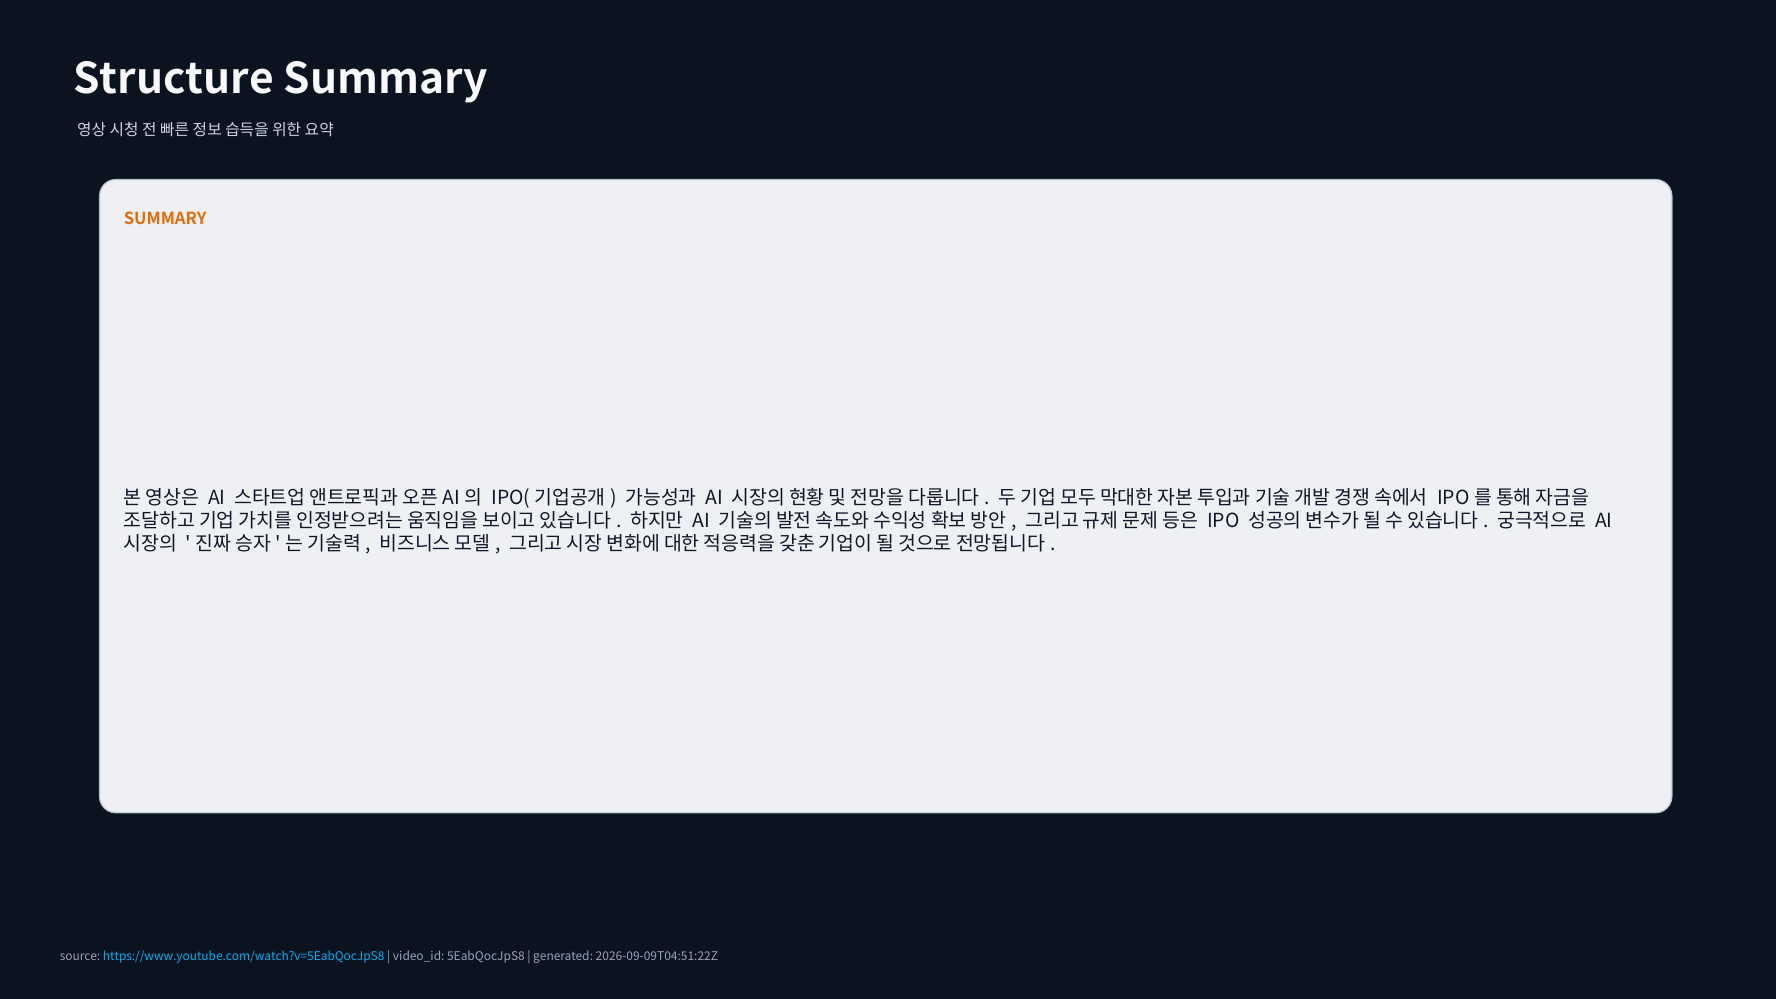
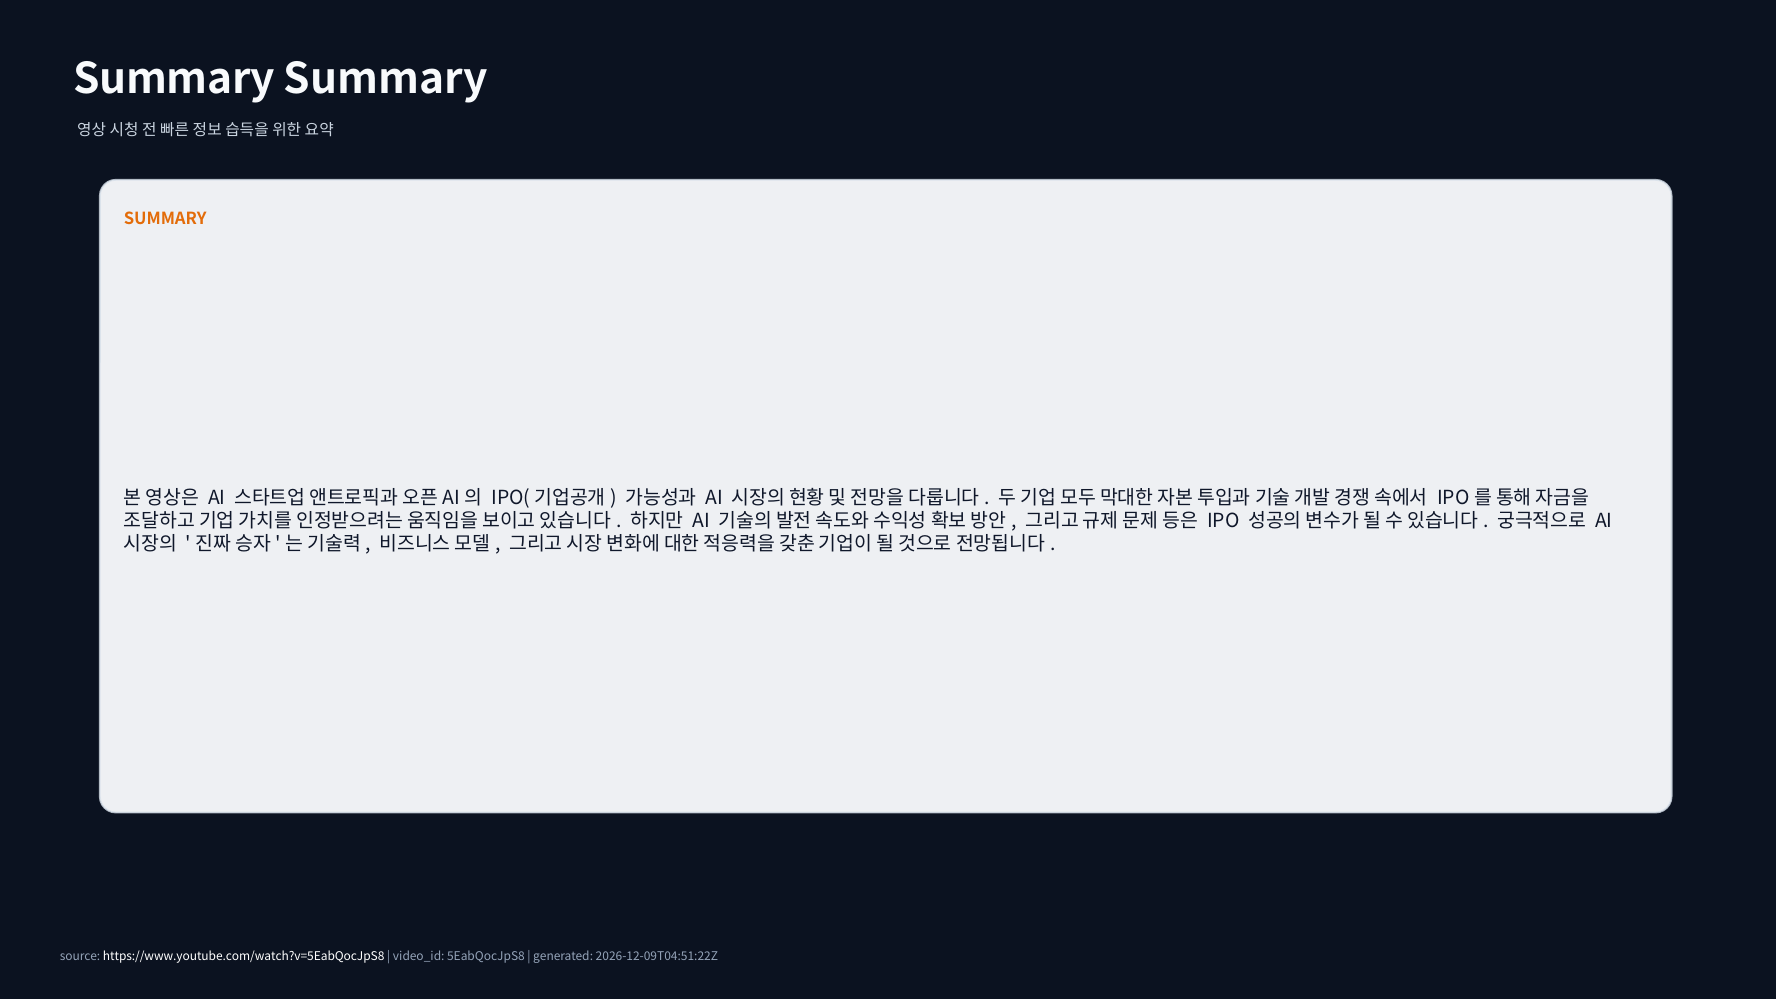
Structure: Structure -> Summary (174, 80)
https://www.youtube.com/watch?v=5EabQocJpS8 colour: light blue -> white (244, 957)
2026-09-09T04:51:22Z: 2026-09-09T04:51:22Z -> 2026-12-09T04:51:22Z (657, 957)
